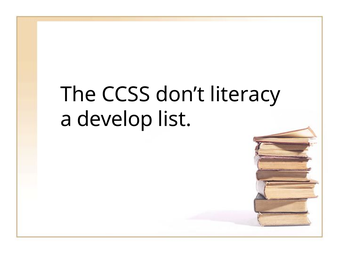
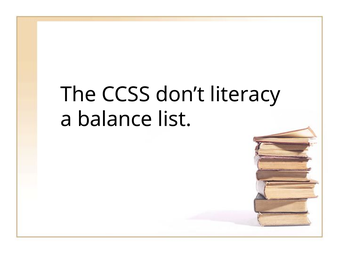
develop: develop -> balance (115, 119)
